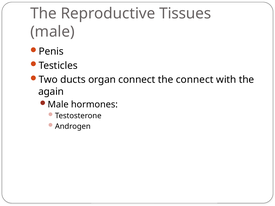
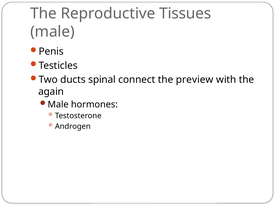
organ: organ -> spinal (102, 80)
the connect: connect -> preview (195, 80)
